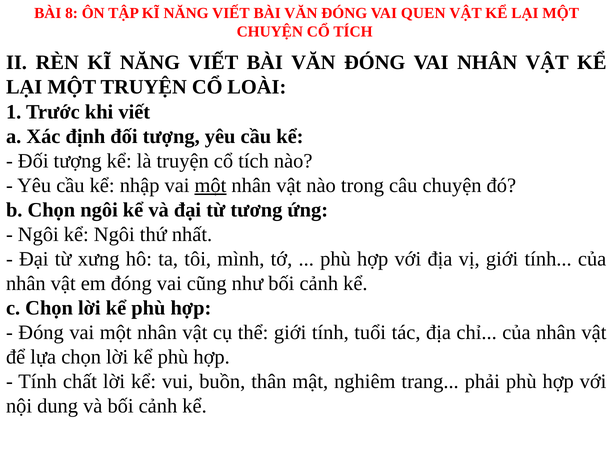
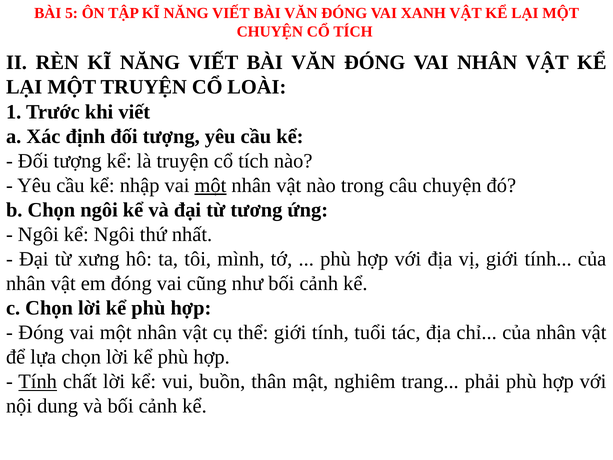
8: 8 -> 5 (72, 13)
QUEN: QUEN -> XANH (423, 13)
Tính underline: none -> present (38, 381)
